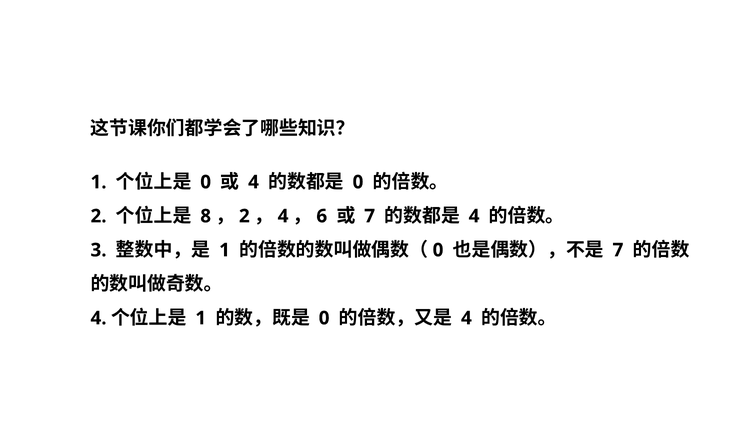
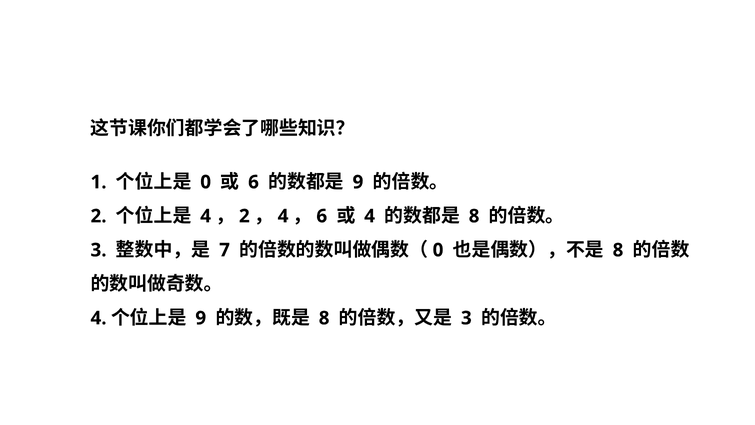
4: 4 -> 6 (254, 182)
0: 0 -> 9 (358, 182)
8: 8 -> 4 (206, 216)
7: 7 -> 4 (370, 216)
4: 4 -> 8 (474, 216)
1: 1 -> 7 (225, 250)
7: 7 -> 8 (618, 250)
1: 1 -> 9 (201, 318)
0: 0 -> 8 (324, 318)
4: 4 -> 3 (466, 318)
